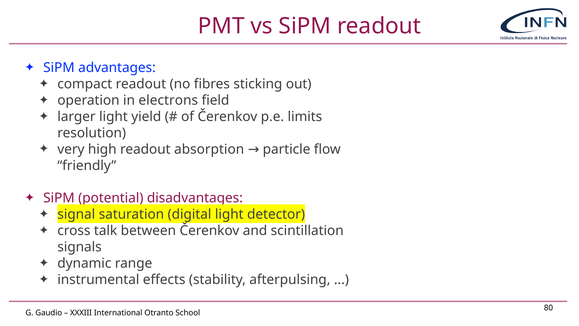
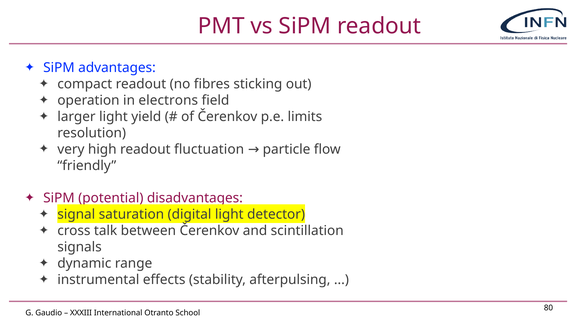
absorption: absorption -> fluctuation (209, 149)
